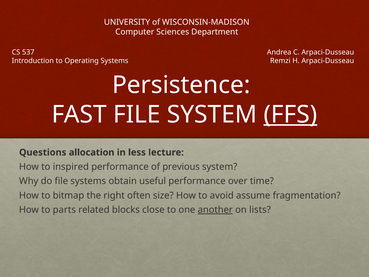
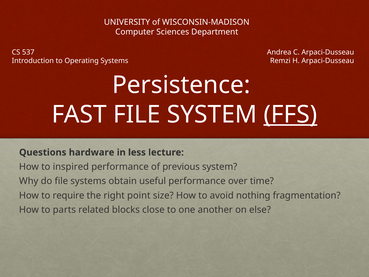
allocation: allocation -> hardware (92, 152)
bitmap: bitmap -> require (69, 195)
often: often -> point (139, 195)
assume: assume -> nothing (253, 195)
another underline: present -> none (215, 210)
lists: lists -> else (260, 210)
